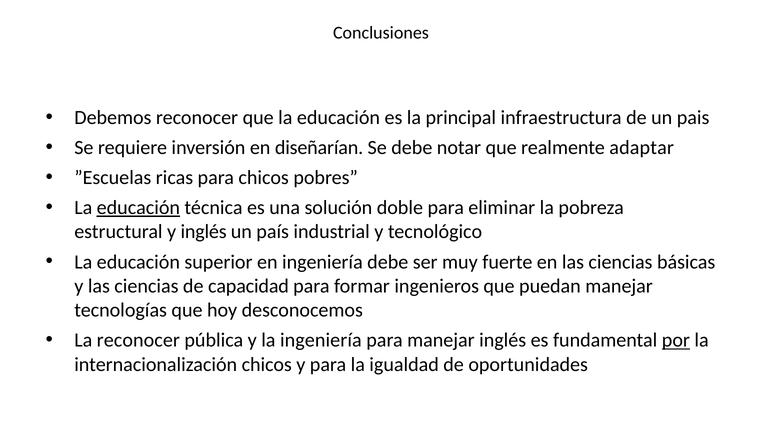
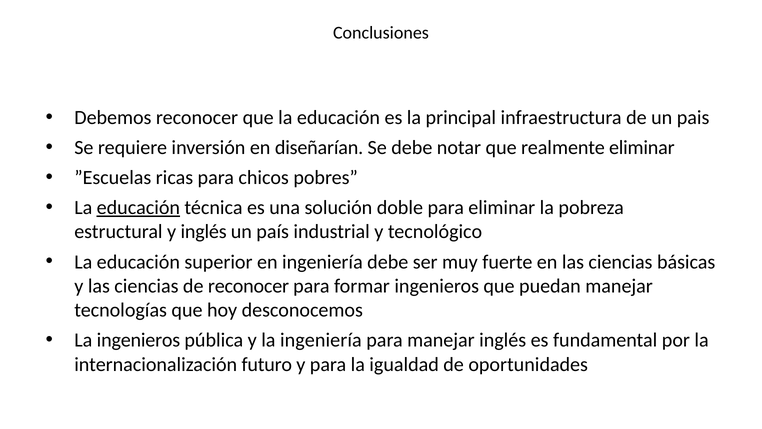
realmente adaptar: adaptar -> eliminar (642, 147)
de capacidad: capacidad -> reconocer (249, 286)
La reconocer: reconocer -> ingenieros (138, 340)
por underline: present -> none (676, 340)
internacionalización chicos: chicos -> futuro (267, 364)
